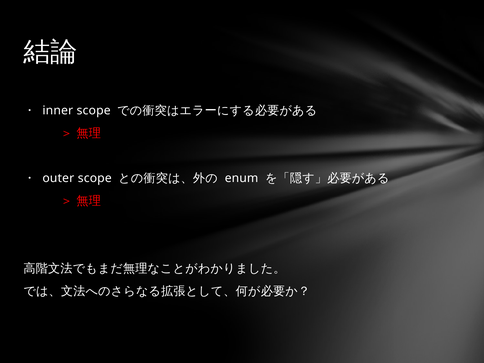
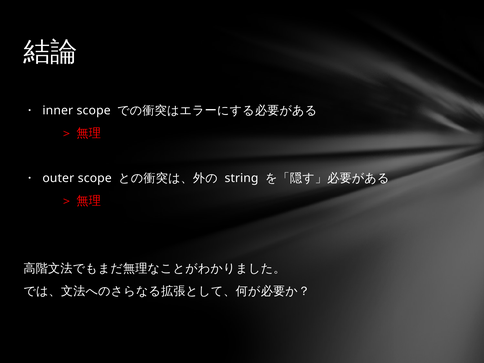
enum: enum -> string (242, 178)
